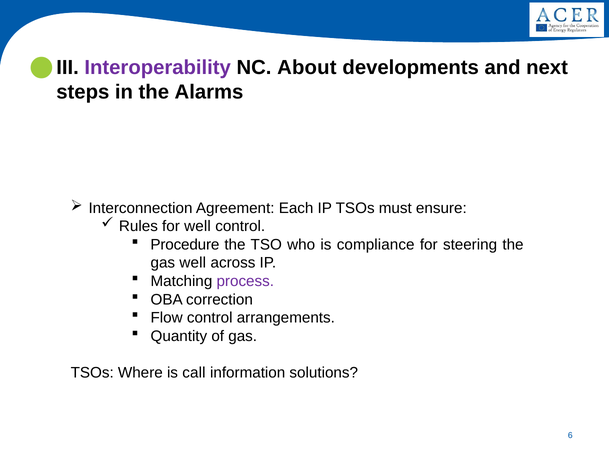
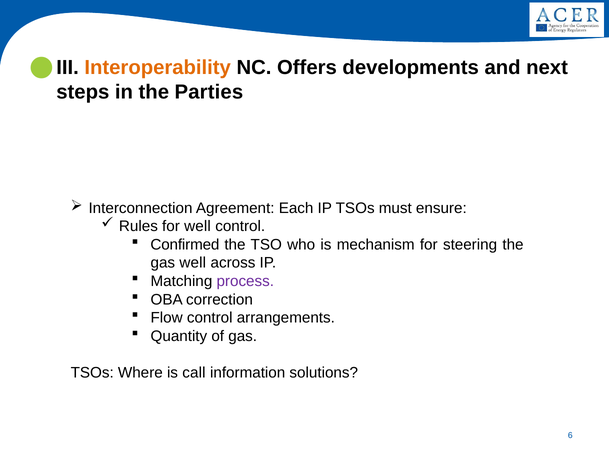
Interoperability colour: purple -> orange (158, 68)
About: About -> Offers (307, 68)
Alarms: Alarms -> Parties (209, 92)
Procedure: Procedure -> Confirmed (185, 245)
compliance: compliance -> mechanism (376, 245)
